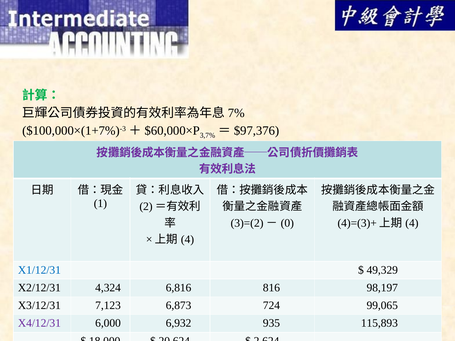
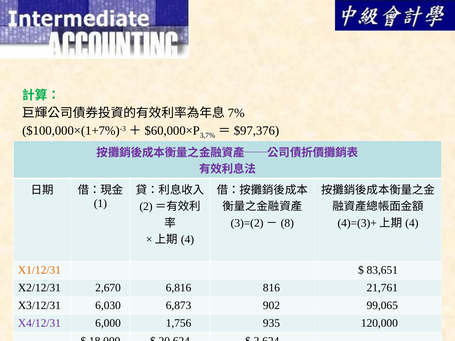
0: 0 -> 8 (287, 223)
X1/12/31 colour: blue -> orange (39, 270)
49,329: 49,329 -> 83,651 (382, 270)
4,324: 4,324 -> 2,670 (108, 288)
98,197: 98,197 -> 21,761 (382, 288)
7,123: 7,123 -> 6,030 (108, 306)
724: 724 -> 902 (271, 306)
6,932: 6,932 -> 1,756 (179, 323)
115,893: 115,893 -> 120,000 (379, 323)
